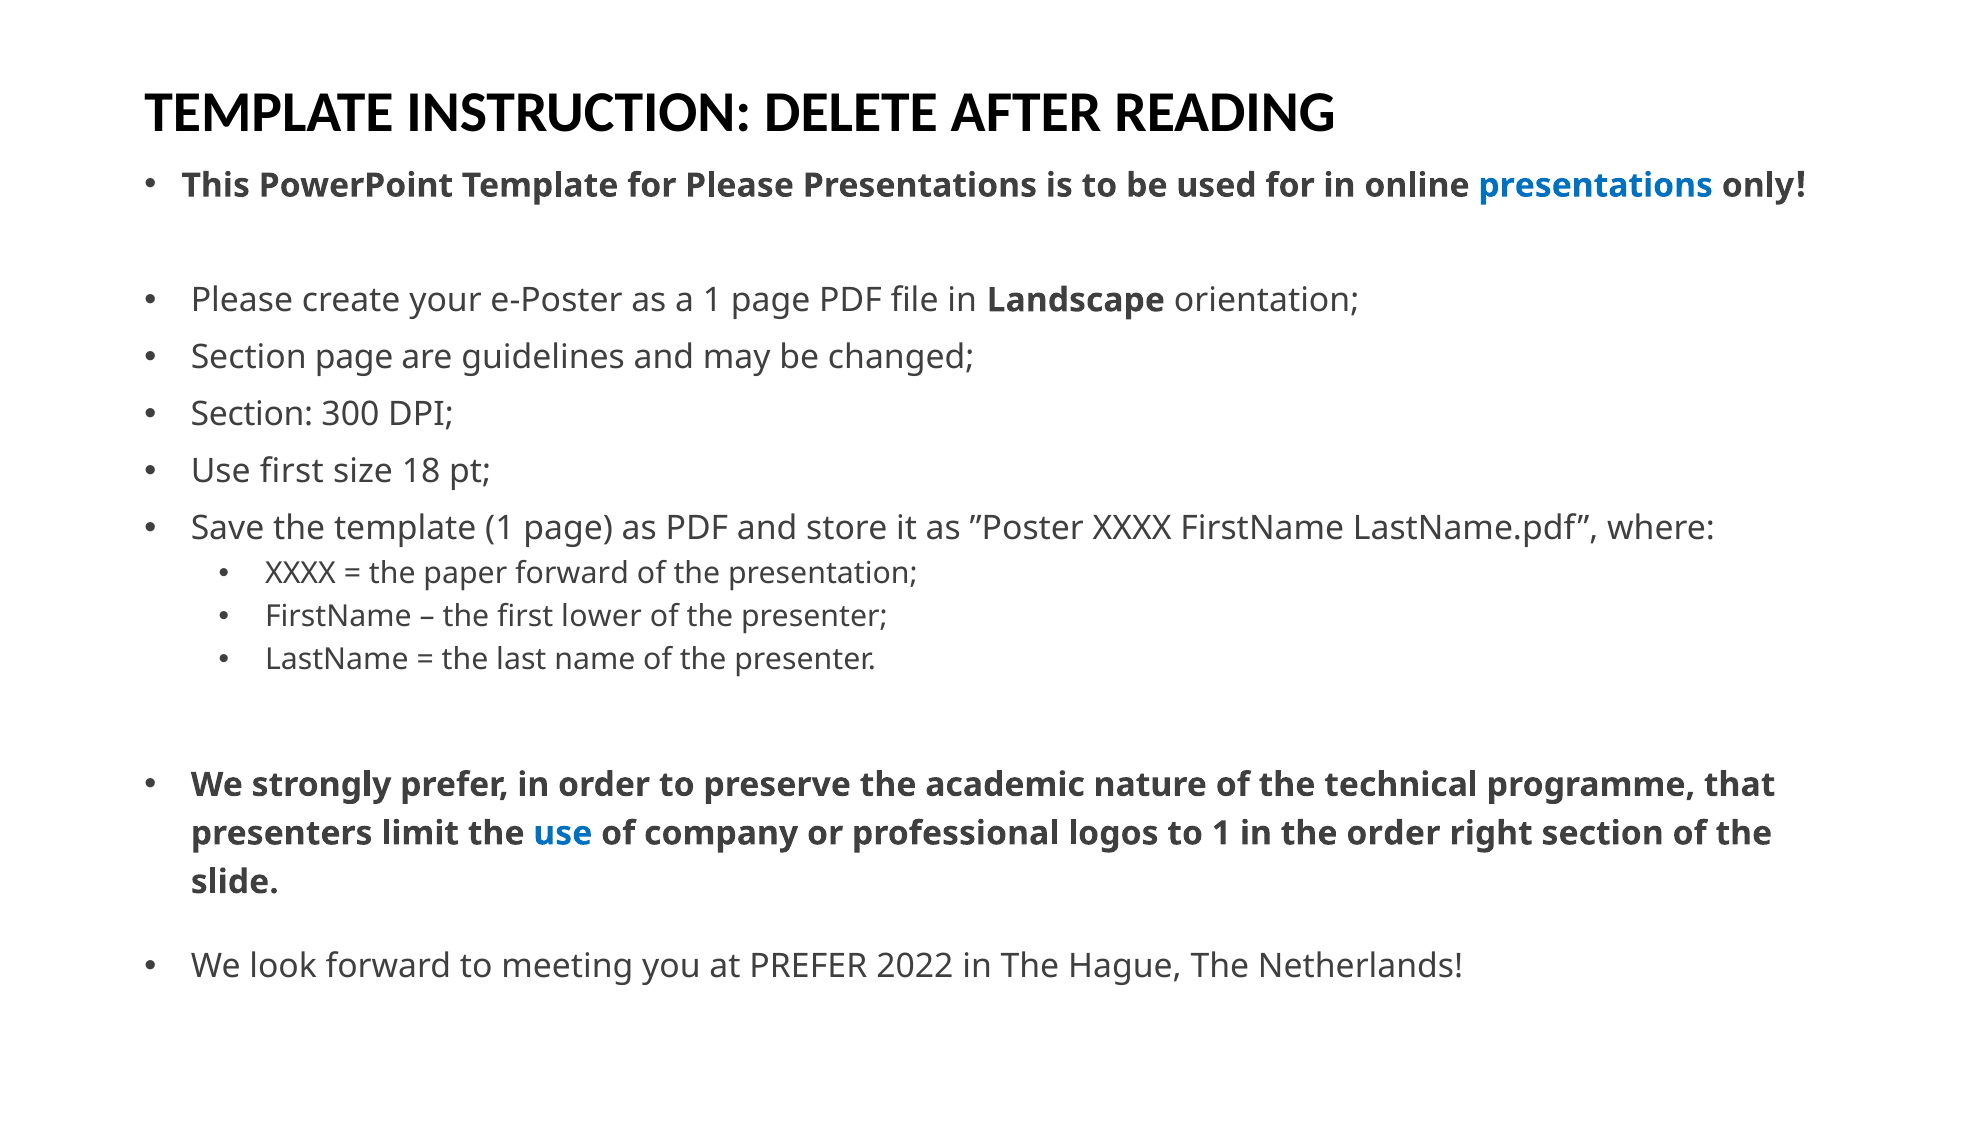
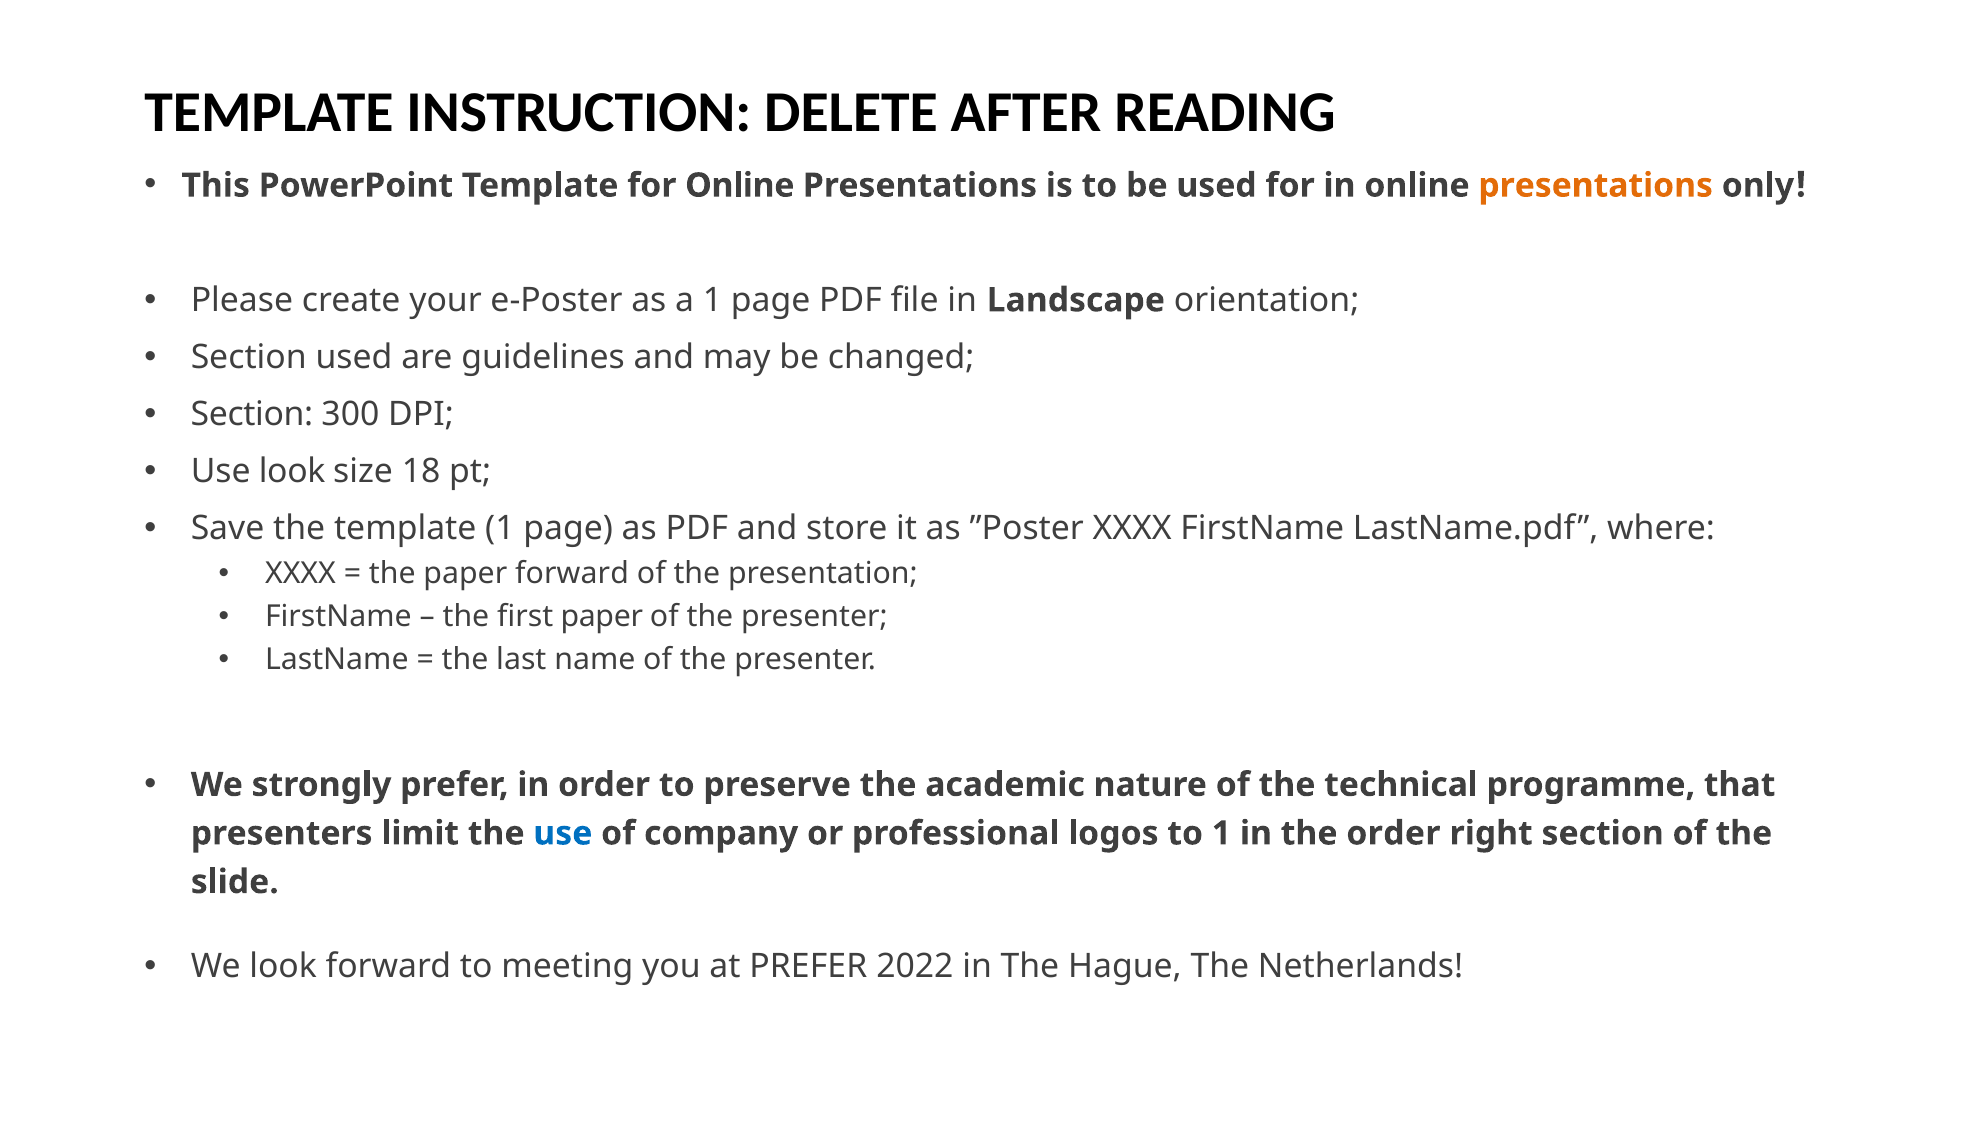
for Please: Please -> Online (740, 185)
presentations colour: blue -> orange (1596, 185)
Section page: page -> used (354, 357)
Use first: first -> look (292, 471)
first lower: lower -> paper (602, 616)
